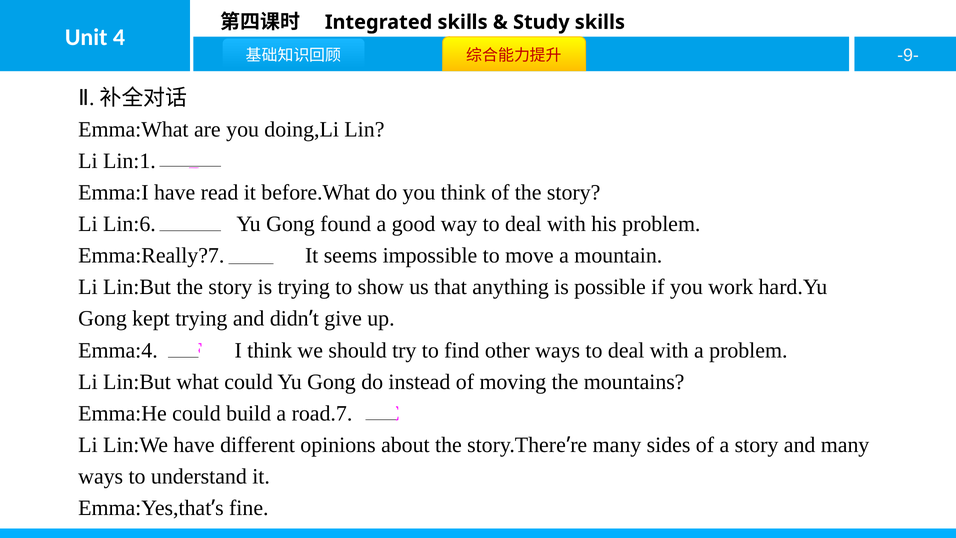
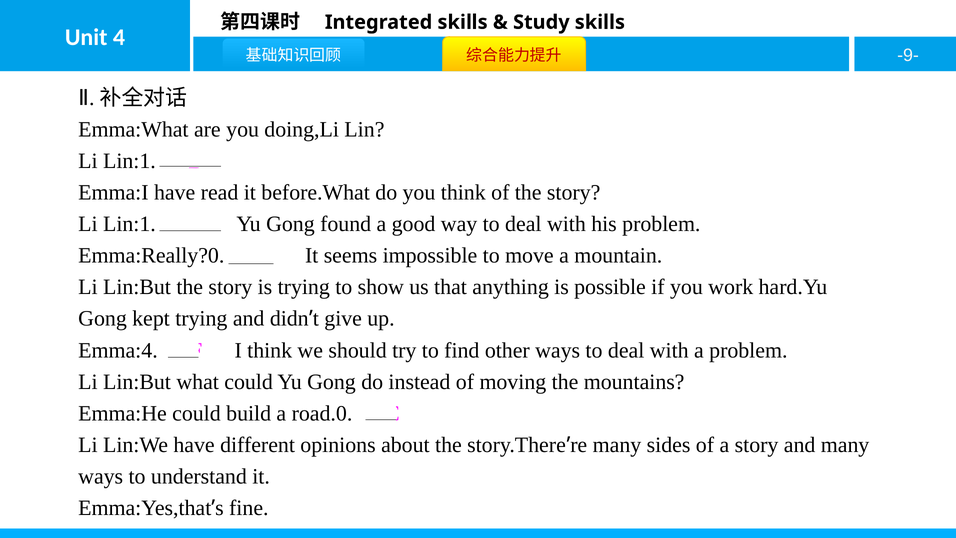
Lin:6: Lin:6 -> Lin:1 (129, 224)
Emma:Really?7: Emma:Really?7 -> Emma:Really?0 (151, 256)
road.7: road.7 -> road.0 (322, 413)
